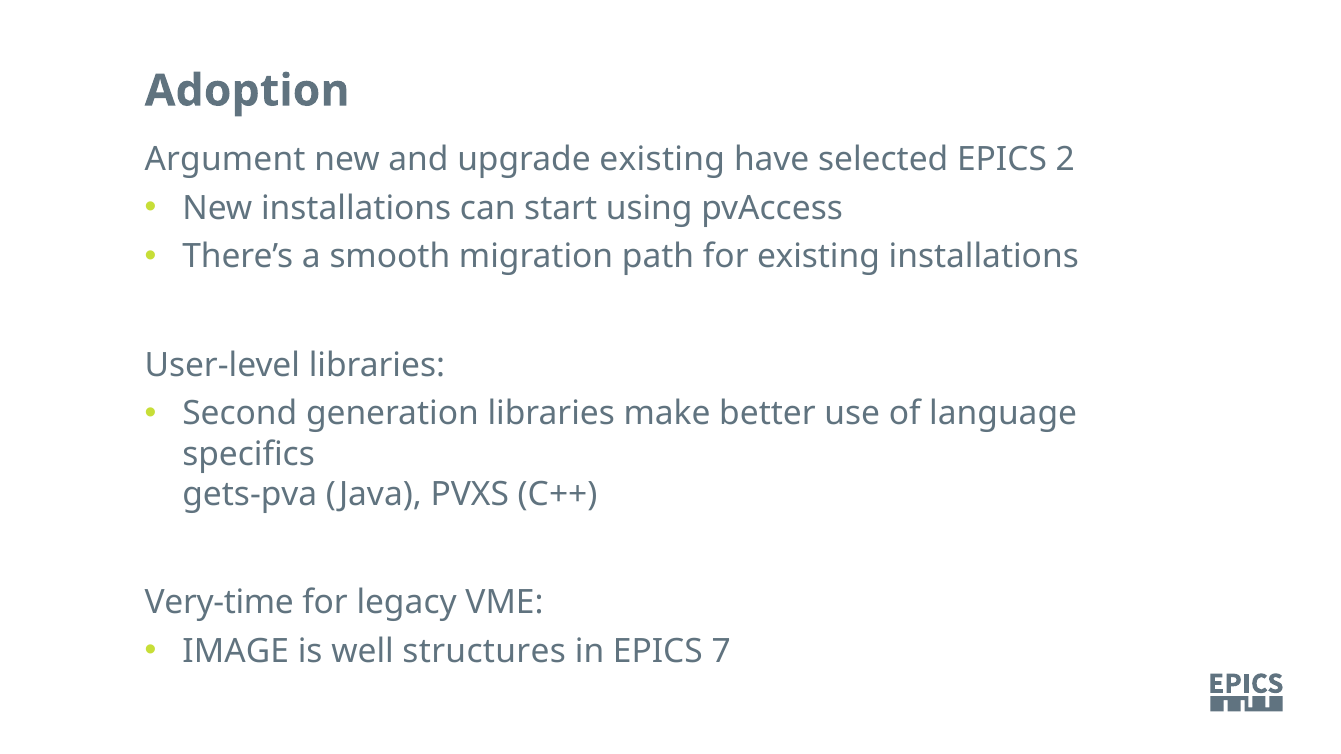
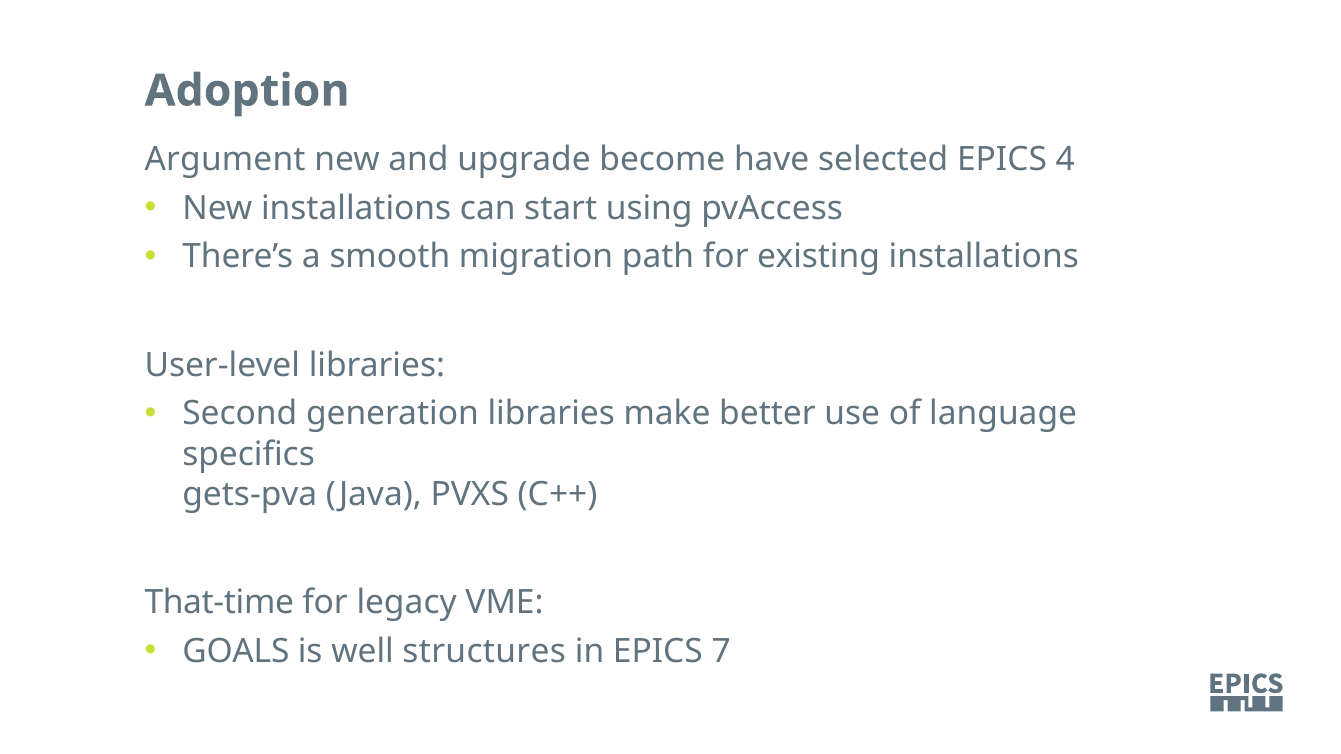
upgrade existing: existing -> become (662, 160)
2: 2 -> 4 (1065, 160)
Very-time: Very-time -> That-time (219, 603)
IMAGE: IMAGE -> GOALS (236, 652)
